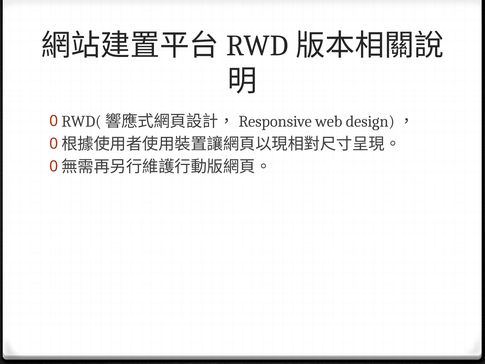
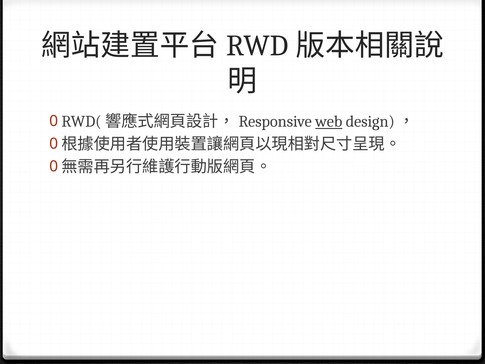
web underline: none -> present (329, 121)
